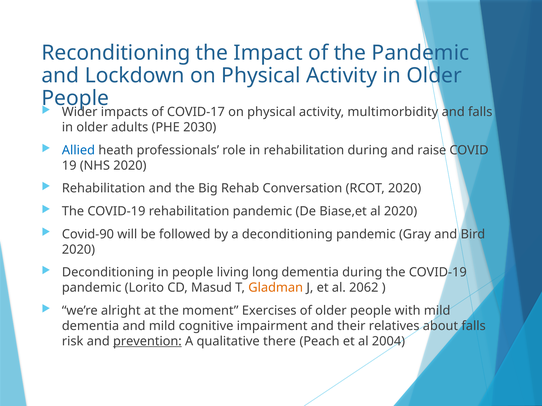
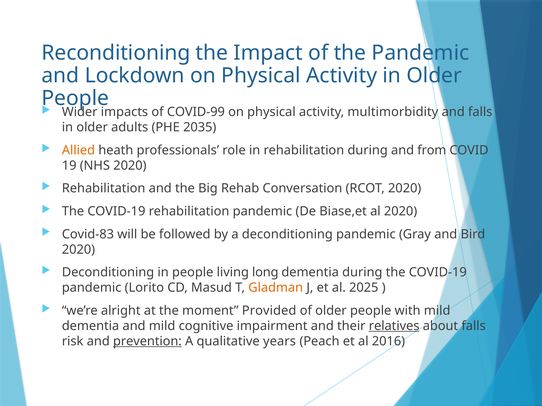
COVID-17: COVID-17 -> COVID-99 (196, 112)
2030: 2030 -> 2035 (200, 127)
Allied colour: blue -> orange (78, 150)
raise: raise -> from (432, 150)
Covid-90: Covid-90 -> Covid-83 (88, 234)
2062: 2062 -> 2025 (364, 288)
Exercises: Exercises -> Provided (269, 311)
relatives underline: none -> present (394, 326)
there: there -> years (279, 342)
2004: 2004 -> 2016 (388, 342)
